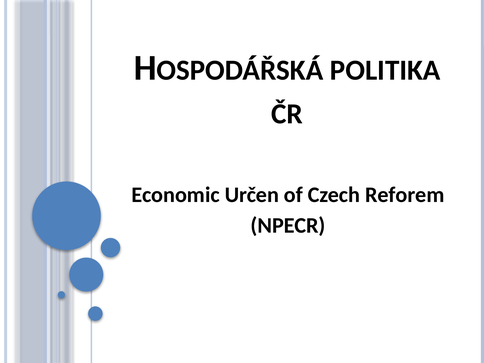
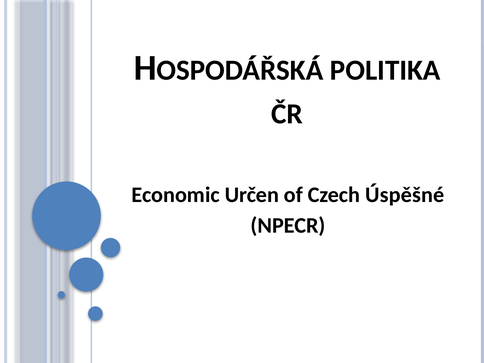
Reforem: Reforem -> Úspěšné (405, 195)
